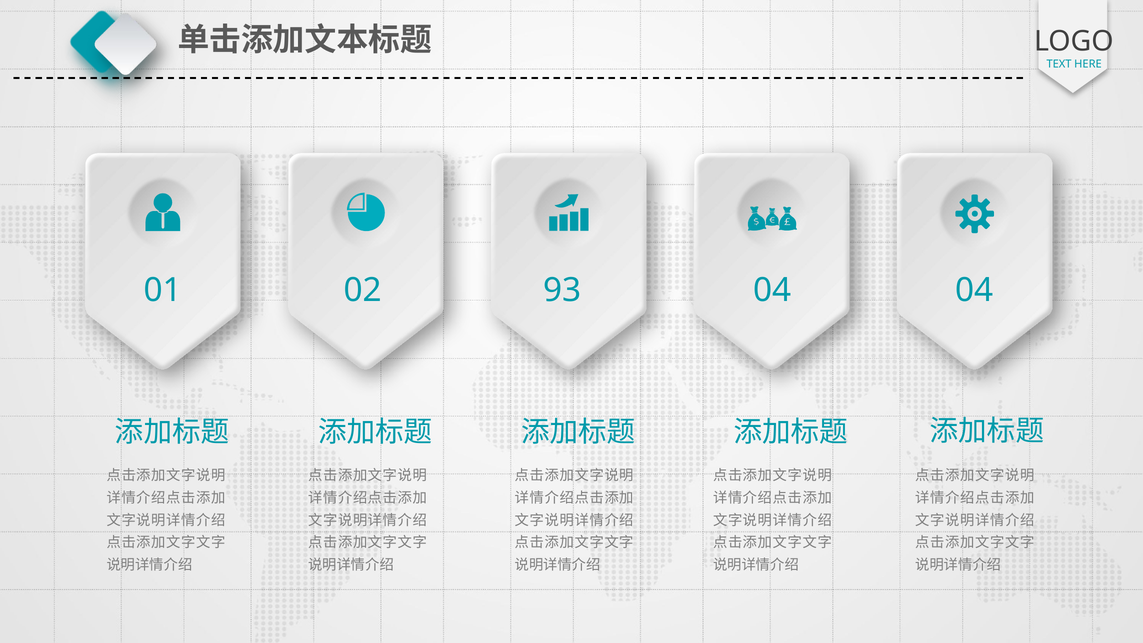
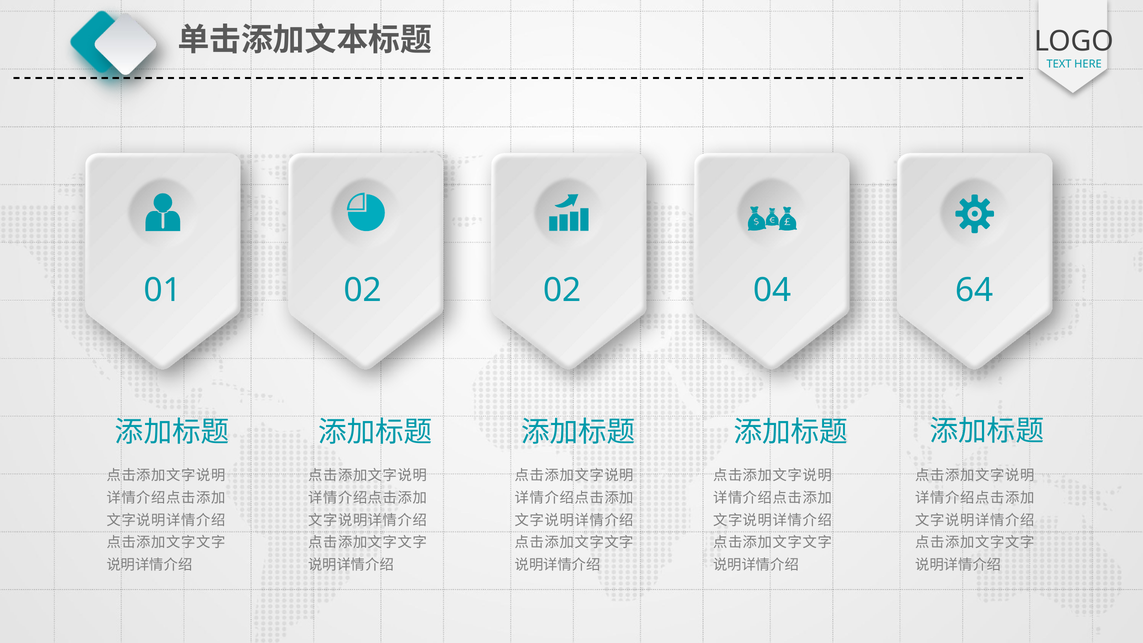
02 93: 93 -> 02 (562, 290)
04 04: 04 -> 64 (974, 290)
